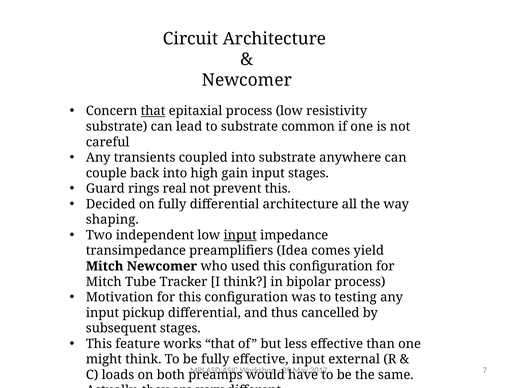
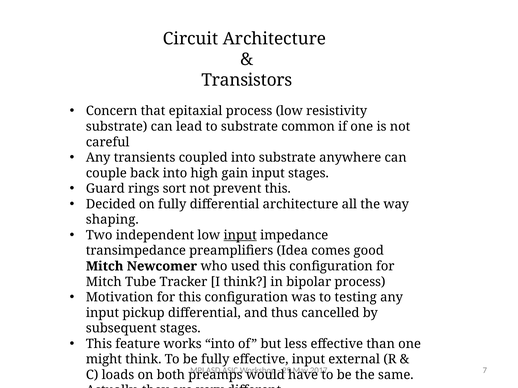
Newcomer: Newcomer -> Transistors (247, 80)
that underline: present -> none (153, 111)
real: real -> sort (174, 189)
yield: yield -> good (369, 251)
works that: that -> into (220, 344)
